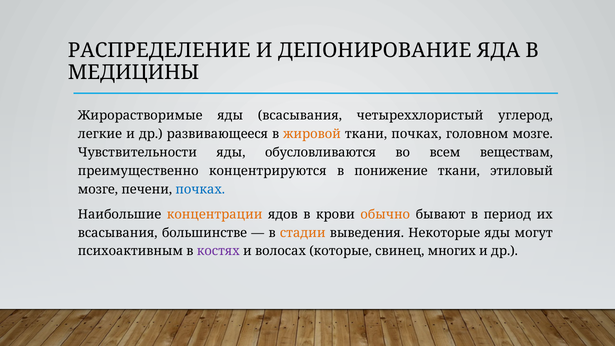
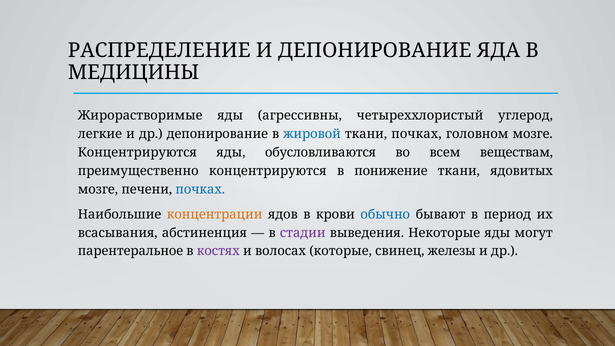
яды всасывания: всасывания -> агрессивны (300, 116)
др развивающееся: развивающееся -> депонирование (217, 134)
жировой colour: orange -> blue (312, 134)
Чувствительности: Чувствительности -> Концентрируются (137, 153)
этиловый: этиловый -> ядовитых (522, 171)
обычно colour: orange -> blue (385, 214)
большинстве: большинстве -> абстиненция (204, 233)
стадии colour: orange -> purple (303, 233)
психоактивным: психоактивным -> парентеральное (130, 251)
многих: многих -> железы (452, 251)
